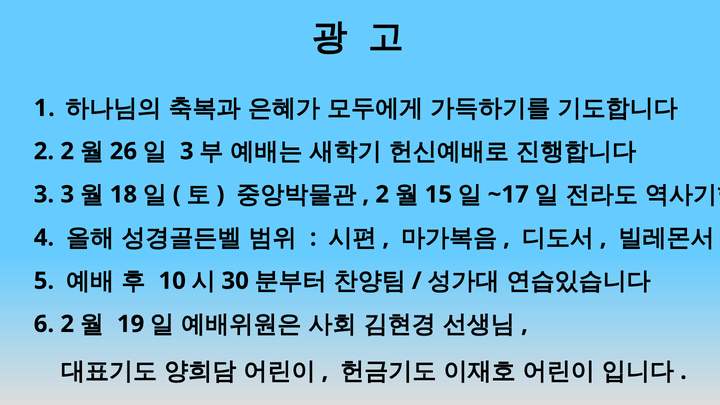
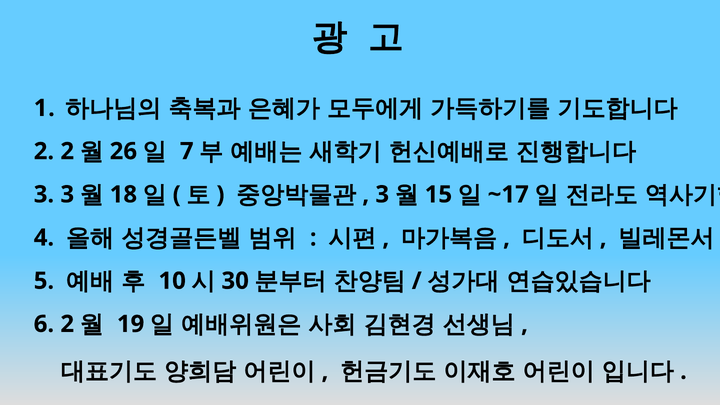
3: 3 -> 7 (187, 151)
2: 2 -> 3 (382, 194)
